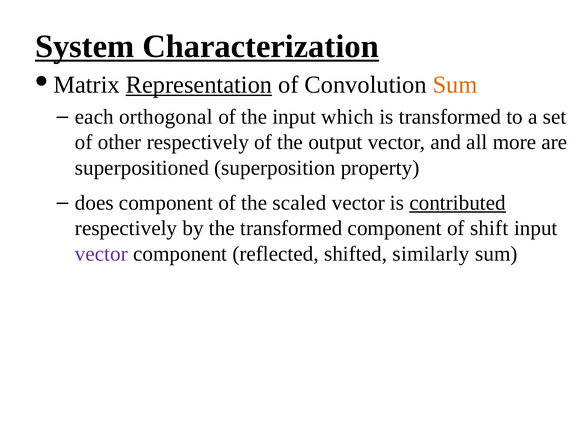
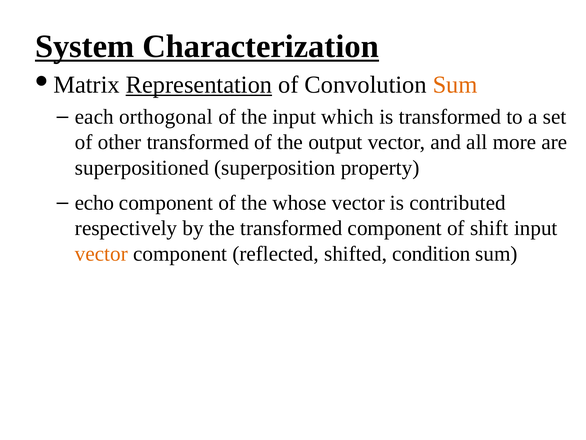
other respectively: respectively -> transformed (198, 142)
does: does -> echo (94, 203)
scaled: scaled -> whose (299, 203)
contributed underline: present -> none (458, 203)
vector colour: purple -> orange (101, 253)
similarly: similarly -> condition (431, 253)
